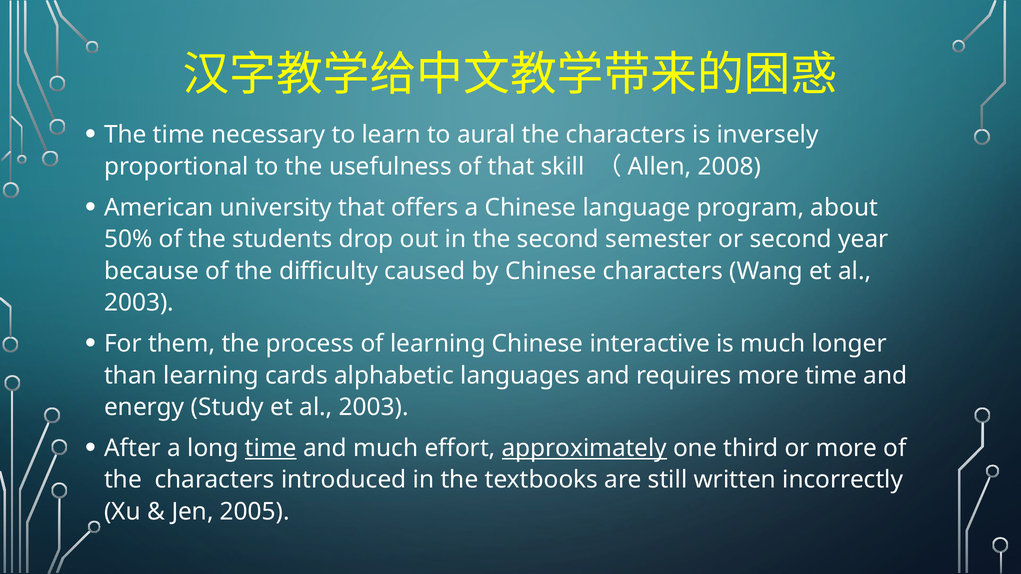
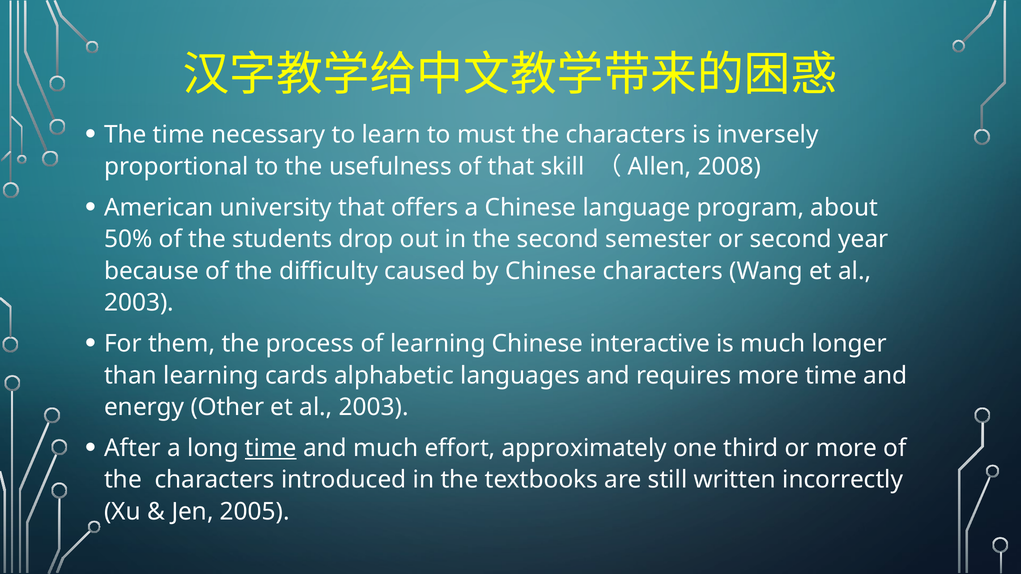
aural: aural -> must (486, 135)
Study: Study -> Other (227, 407)
approximately underline: present -> none (584, 449)
